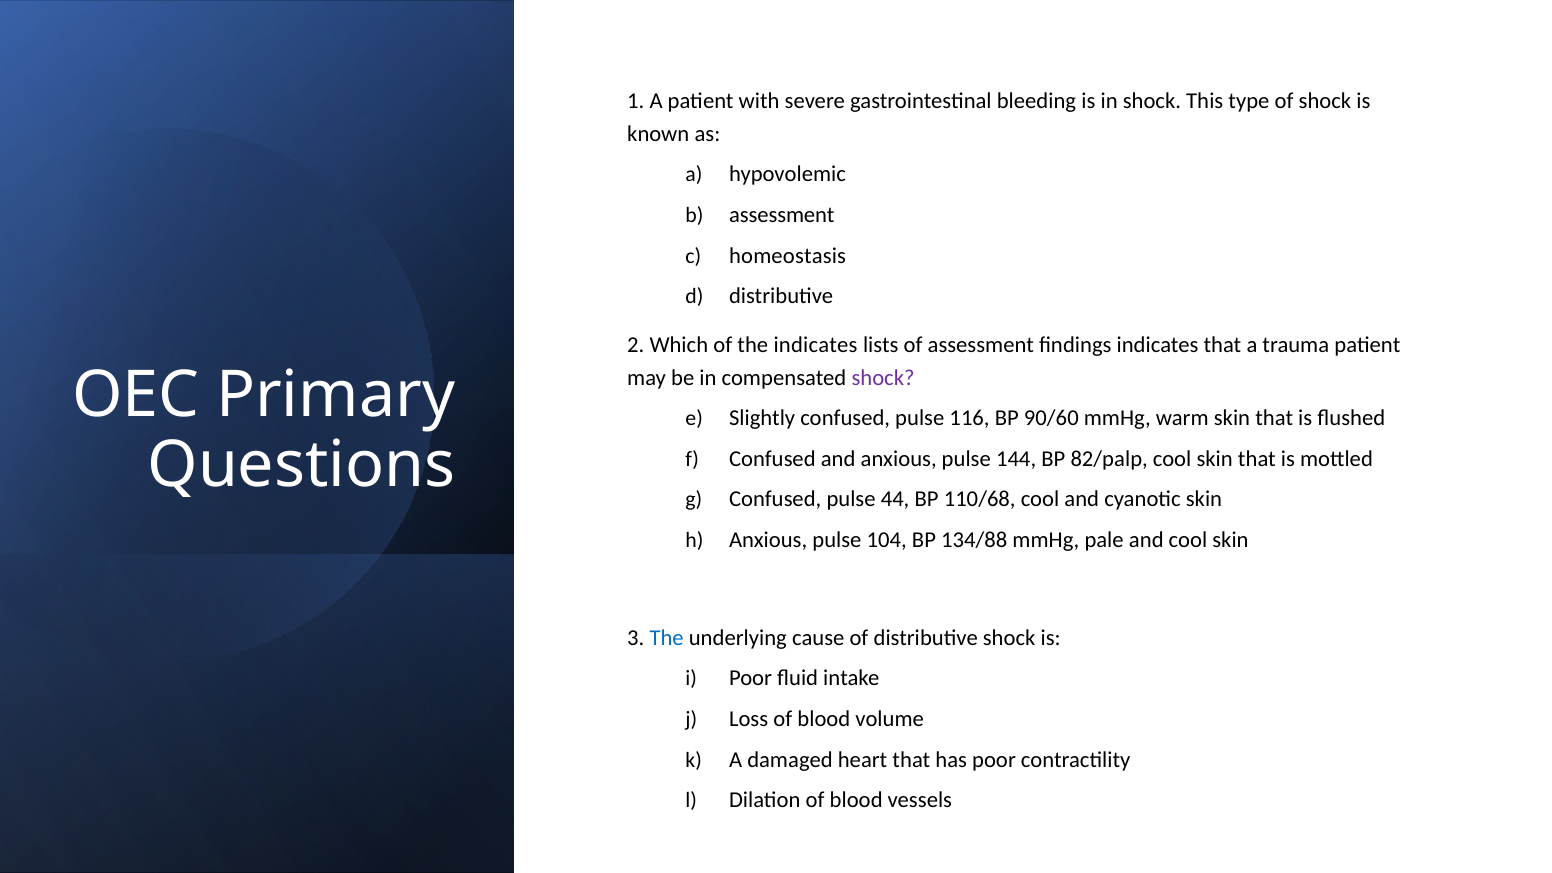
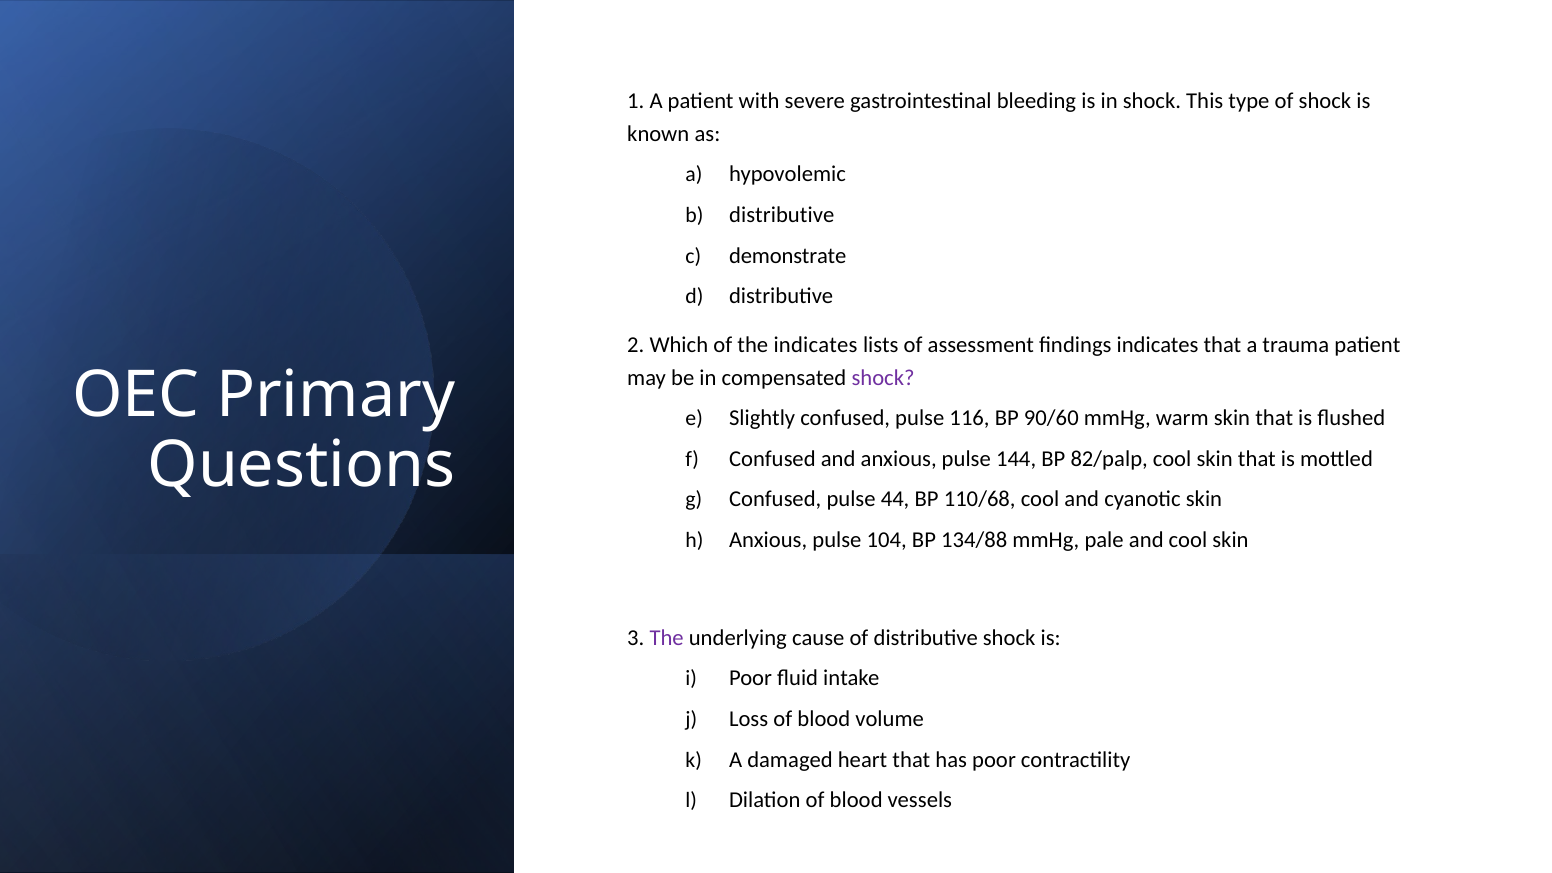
assessment: assessment -> distributive (782, 215)
homeostasis: homeostasis -> demonstrate (788, 256)
The colour: blue -> purple (667, 638)
